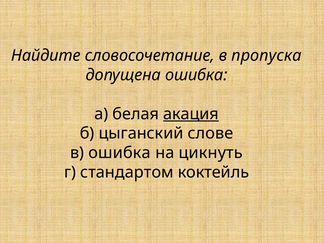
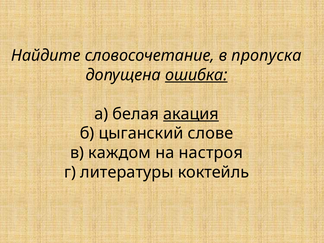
ошибка underline: none -> present (196, 75)
в ошибка: ошибка -> каждом (120, 153)
цикнуть: цикнуть -> настроя (211, 153)
стандартом: стандартом -> литературы (127, 172)
